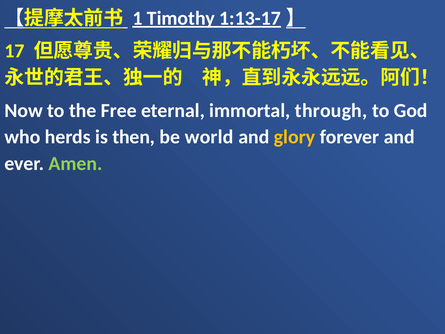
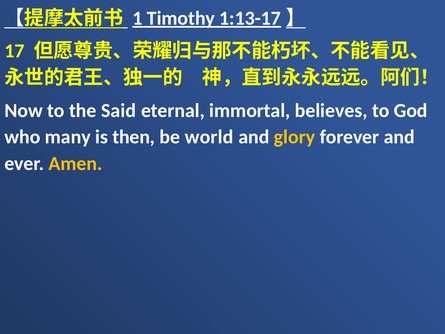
Free: Free -> Said (119, 110)
through: through -> believes (331, 110)
herds: herds -> many (68, 137)
Amen colour: light green -> yellow (75, 164)
